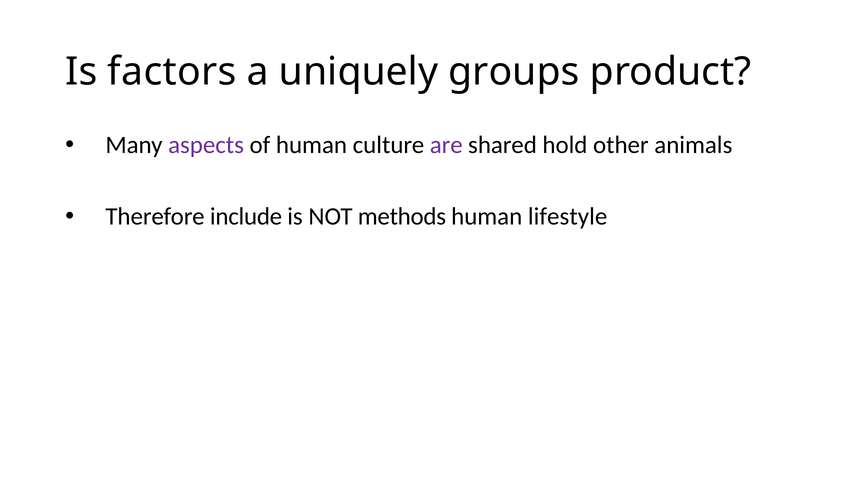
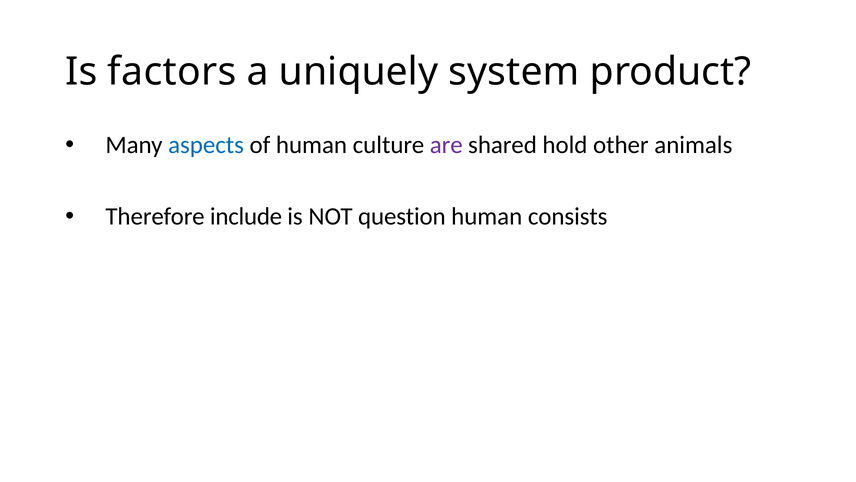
groups: groups -> system (514, 72)
aspects colour: purple -> blue (206, 145)
methods: methods -> question (402, 217)
lifestyle: lifestyle -> consists (568, 217)
